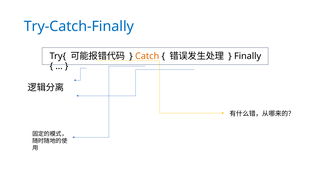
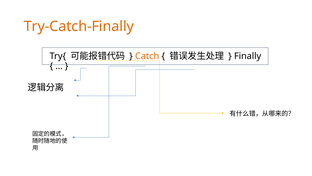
Try-Catch-Finally colour: blue -> orange (79, 26)
